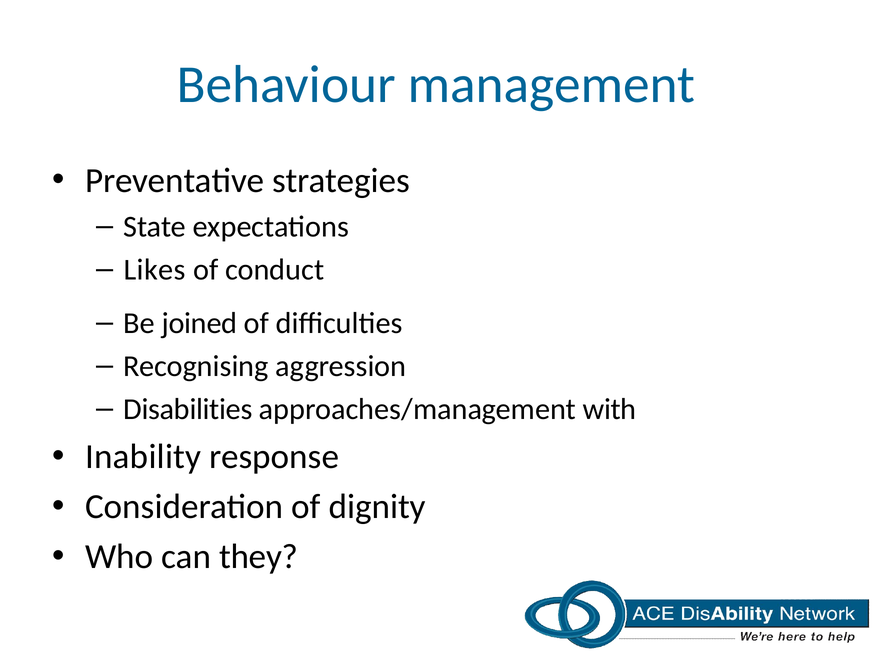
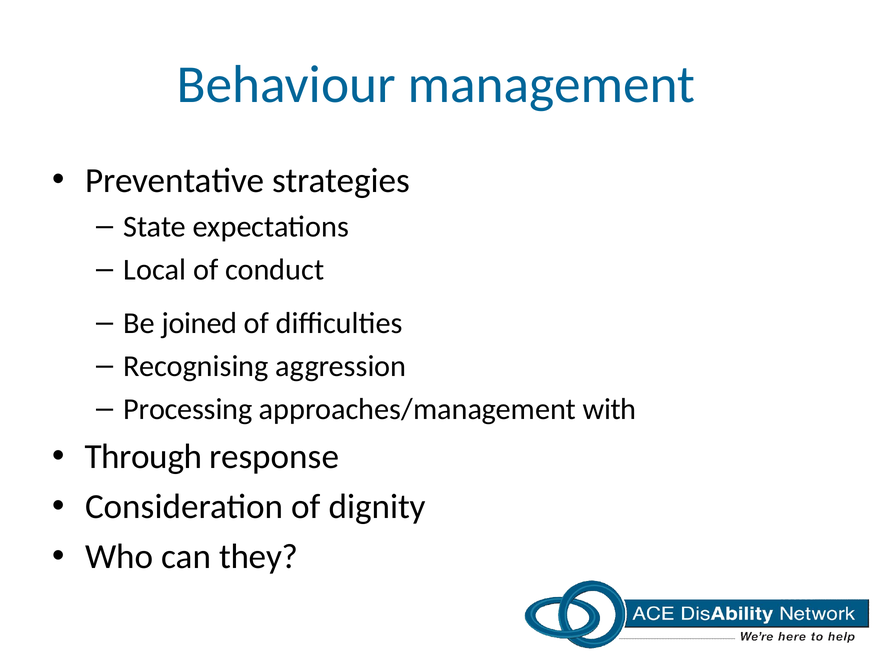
Likes: Likes -> Local (155, 270)
Disabilities: Disabilities -> Processing (188, 409)
Inability: Inability -> Through (143, 457)
